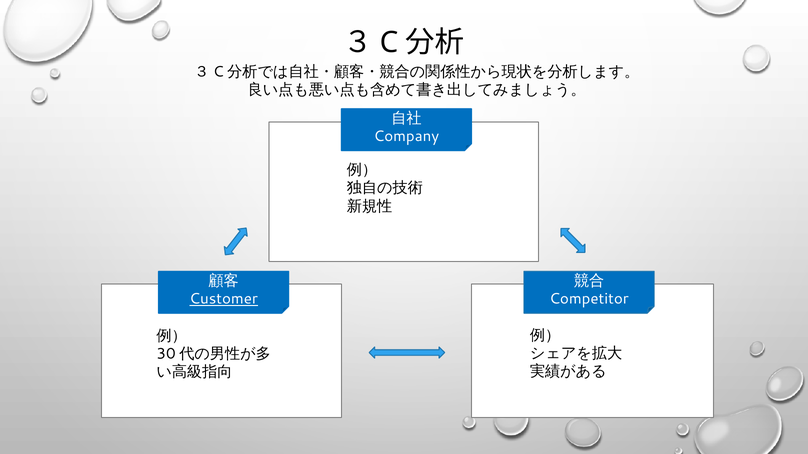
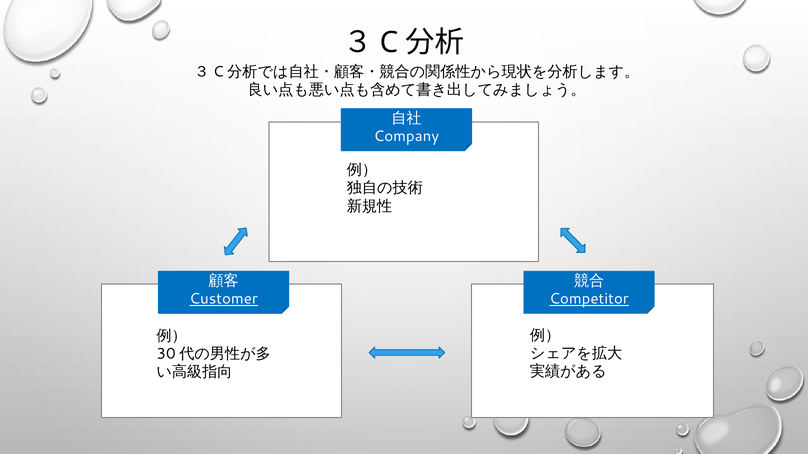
Competitor underline: none -> present (589, 299)
